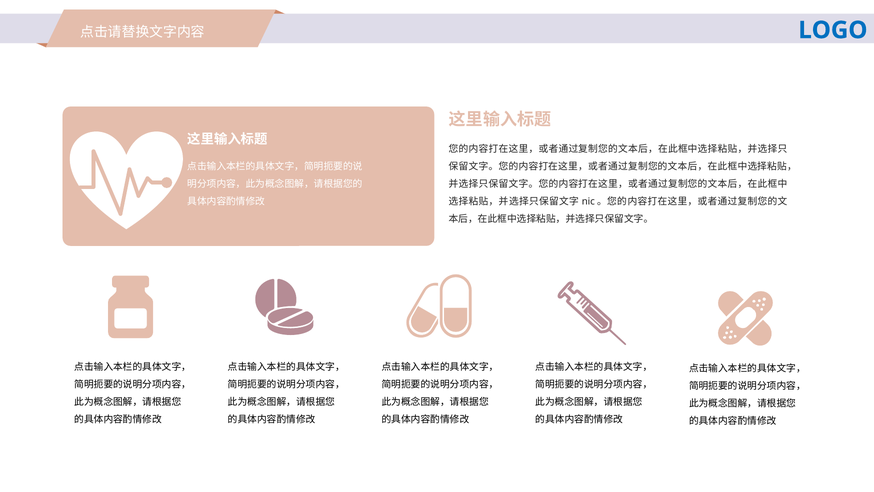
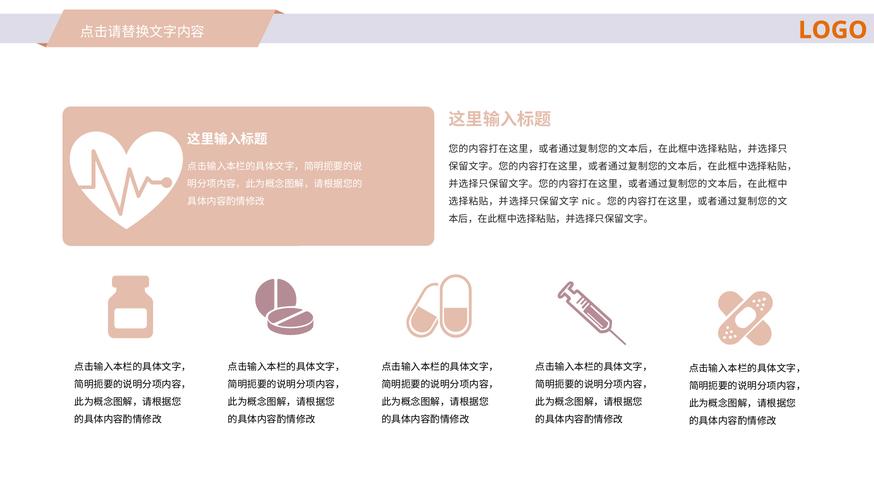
LOGO colour: blue -> orange (833, 30)
